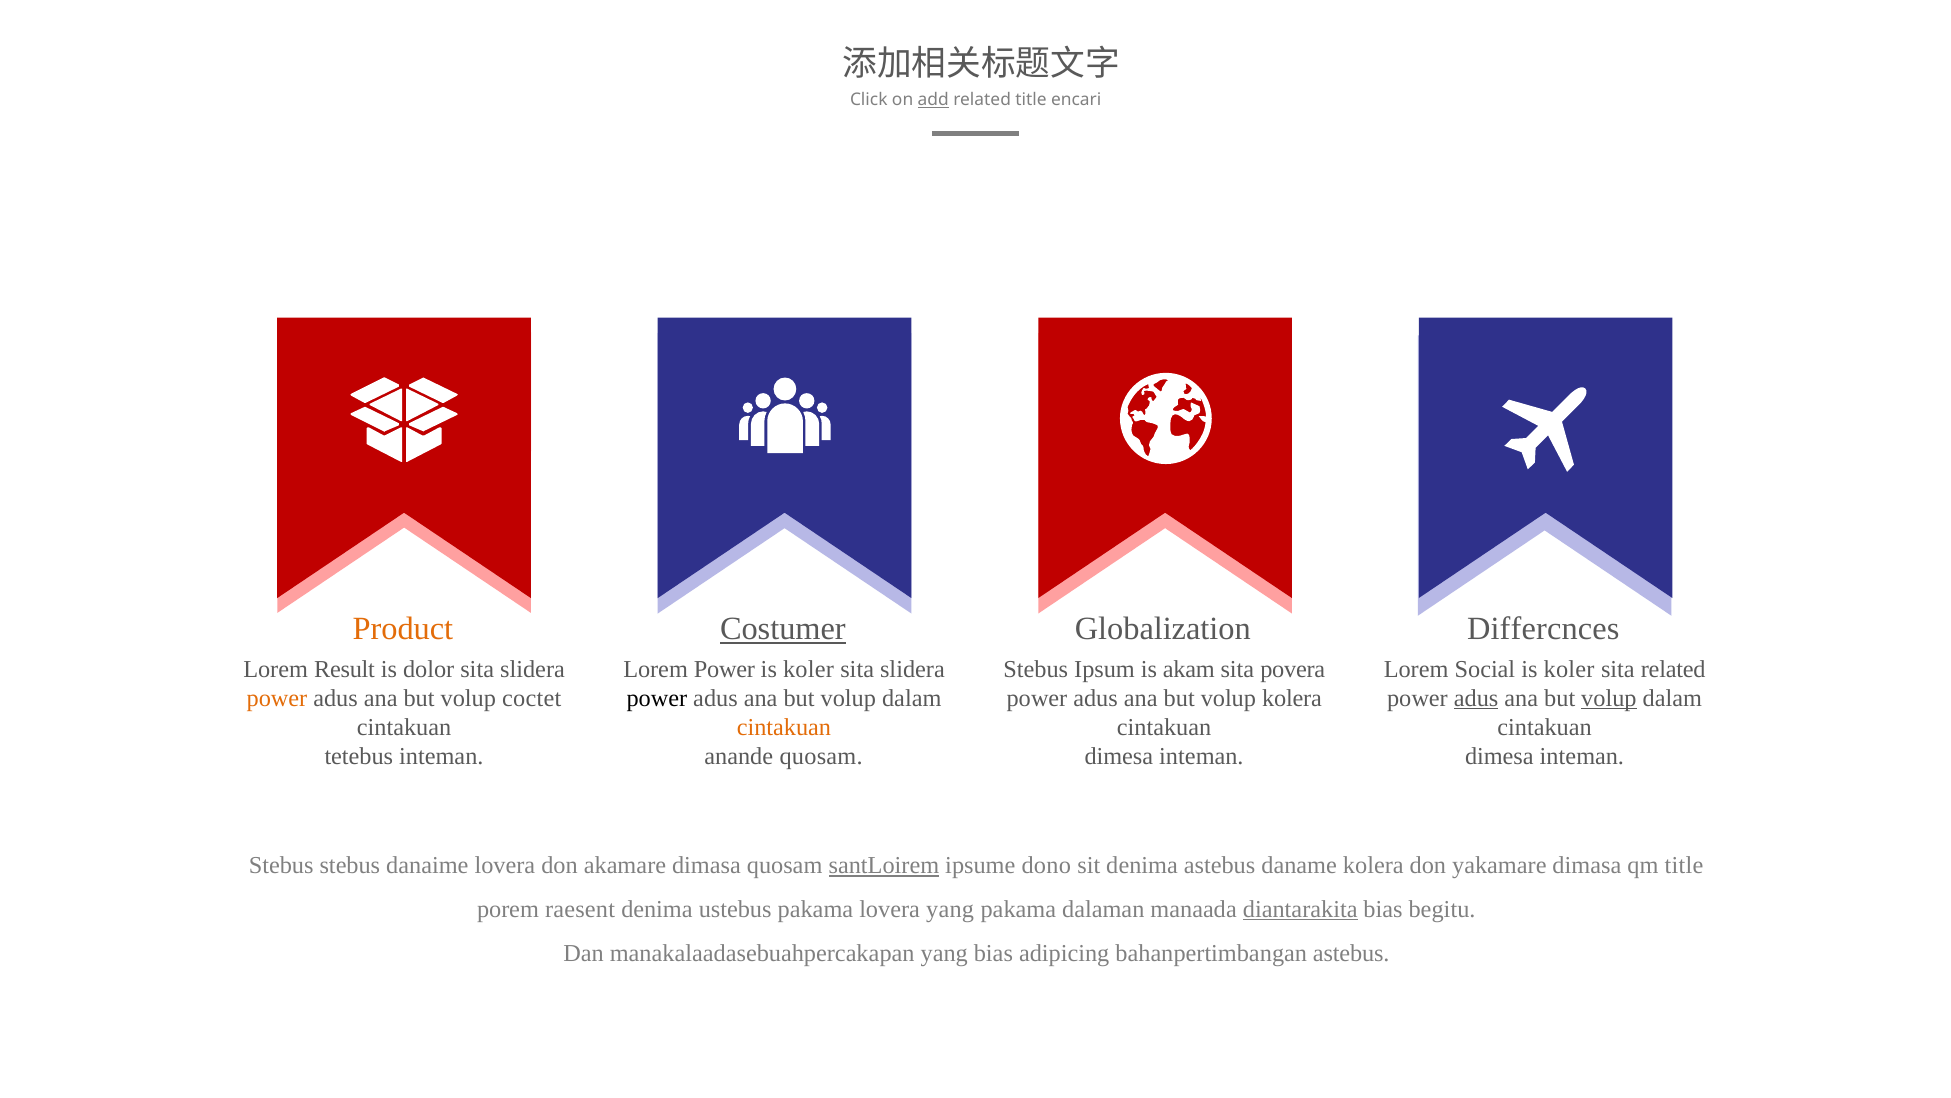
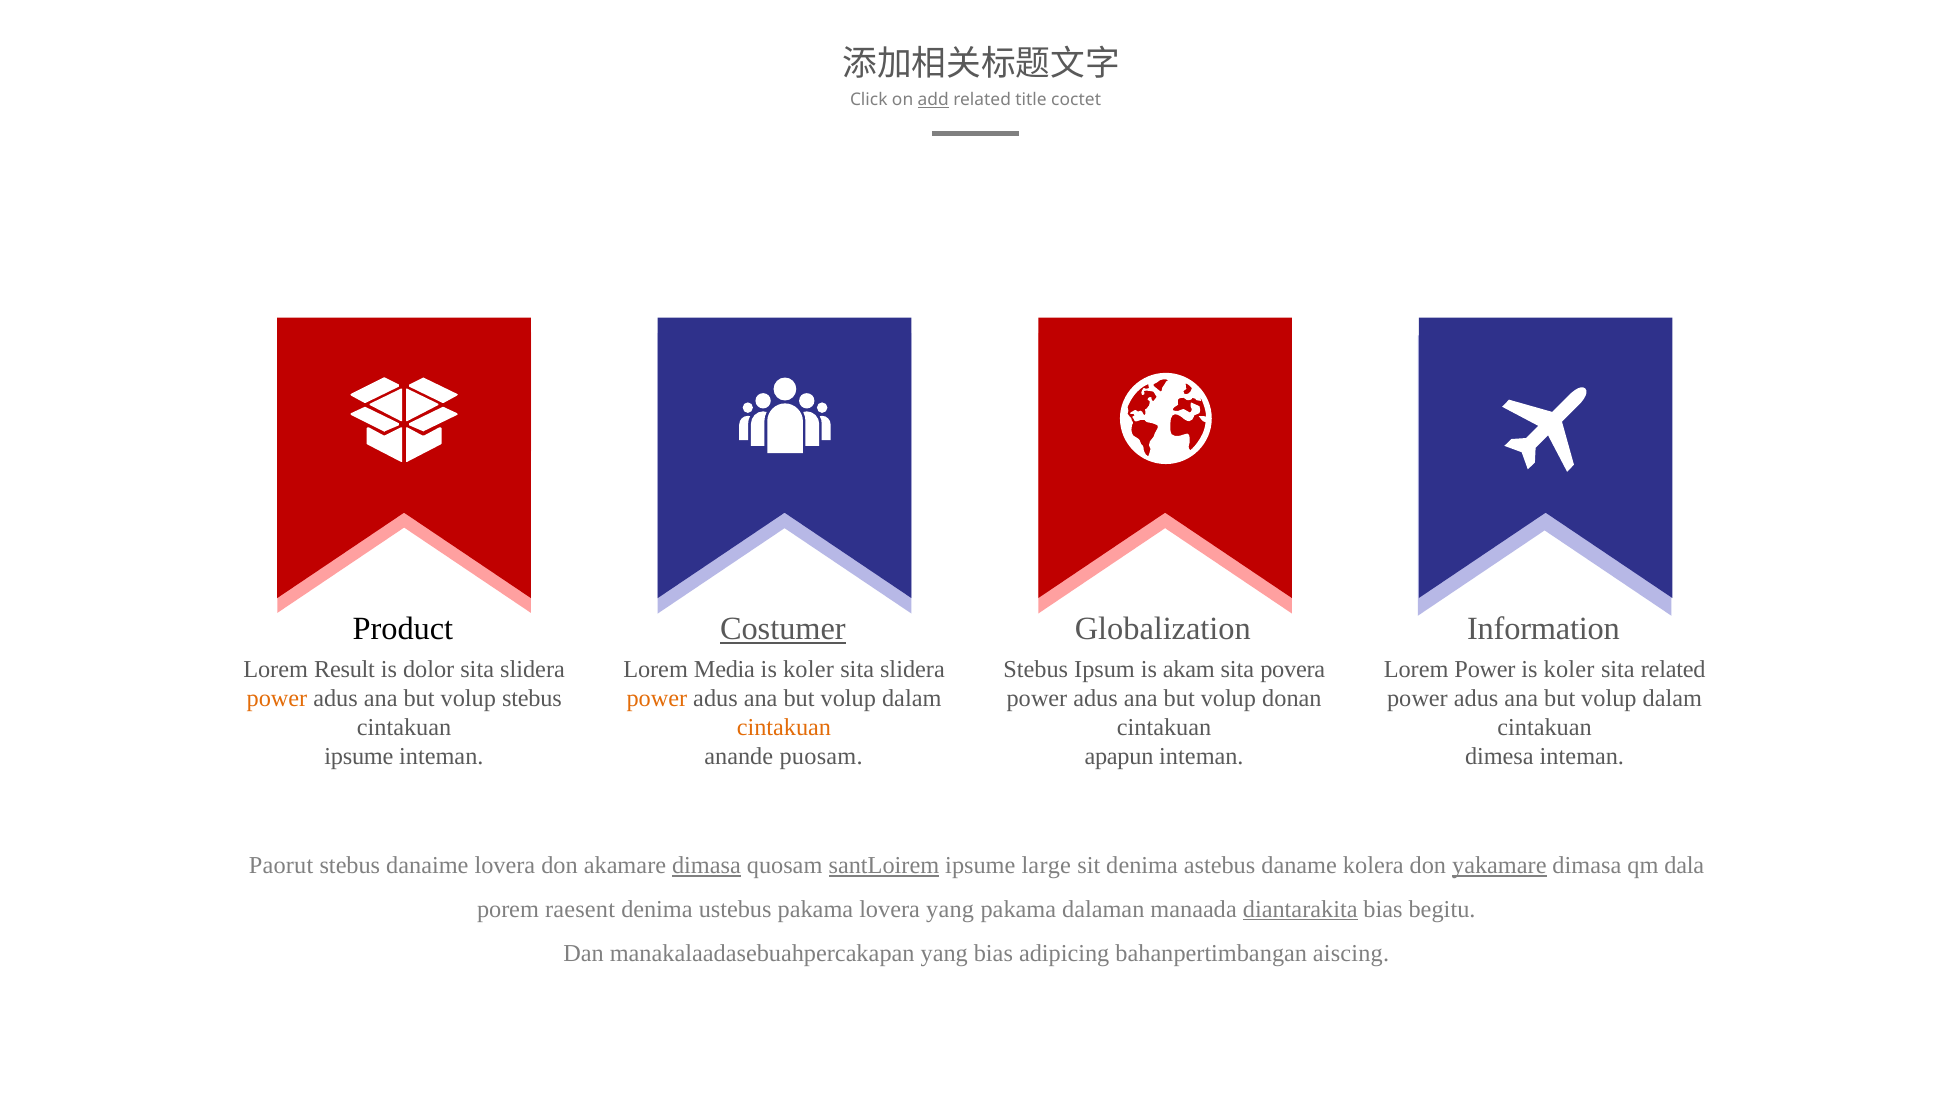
encari: encari -> coctet (1076, 100)
Product colour: orange -> black (403, 629)
Differcnces: Differcnces -> Information (1543, 629)
Lorem Power: Power -> Media (724, 669)
Lorem Social: Social -> Power (1485, 669)
volup coctet: coctet -> stebus (532, 698)
power colour: black -> orange (657, 698)
volup kolera: kolera -> donan (1292, 698)
adus underline: present -> none (1476, 698)
volup underline: present -> none (1609, 698)
tetebus: tetebus -> ipsume (359, 756)
anande quosam: quosam -> puosam (821, 756)
dimesa: dimesa -> apapun (1119, 756)
Stebus: Stebus -> Paorut (281, 865)
dimasa underline: none -> present (706, 865)
dono: dono -> large (1046, 865)
yakamare underline: none -> present (1499, 865)
qm title: title -> dala (1684, 865)
bahanpertimbangan astebus: astebus -> aiscing (1351, 953)
